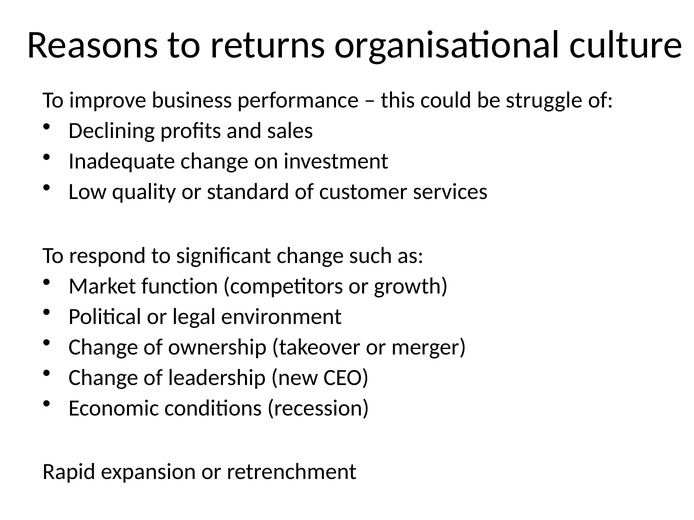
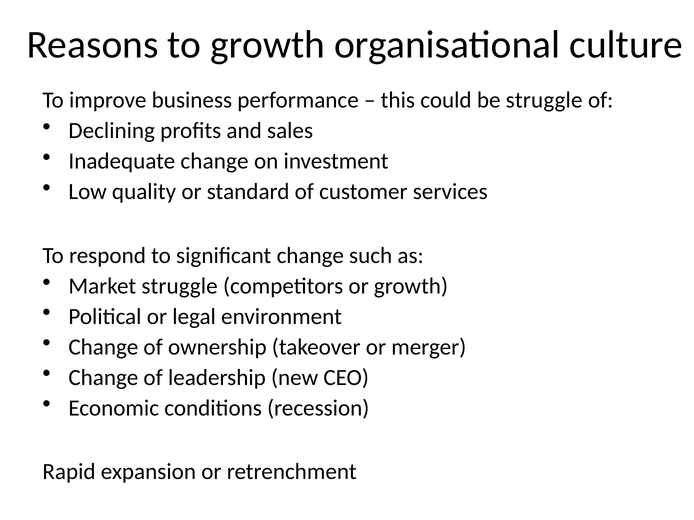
to returns: returns -> growth (268, 45)
Market function: function -> struggle (180, 286)
